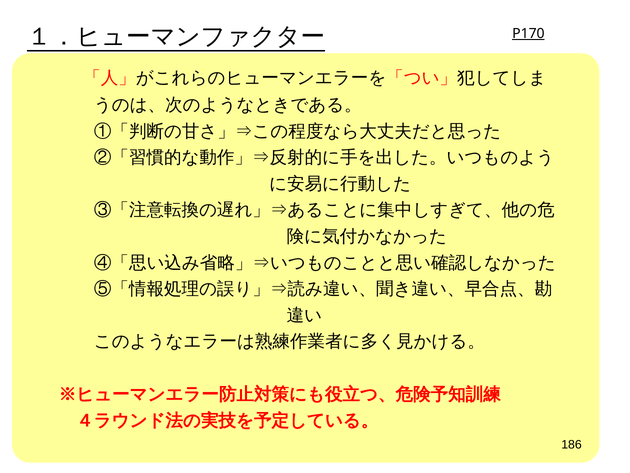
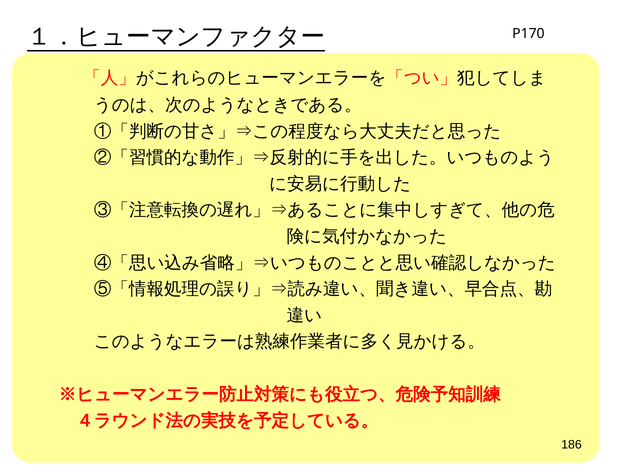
P170 underline: present -> none (528, 33)
